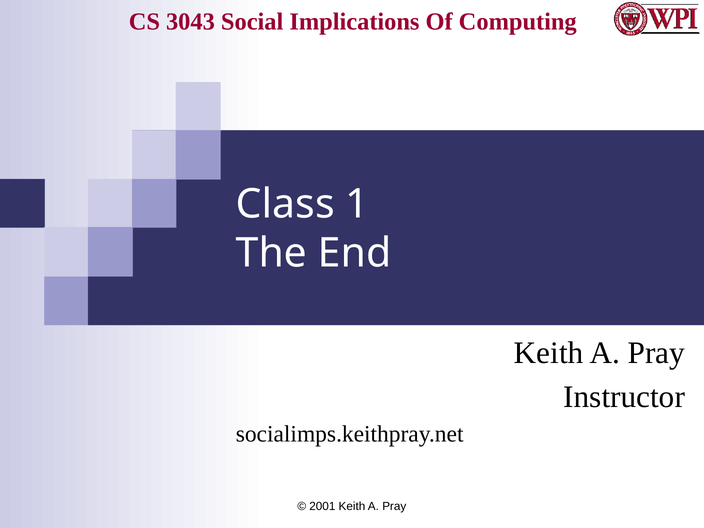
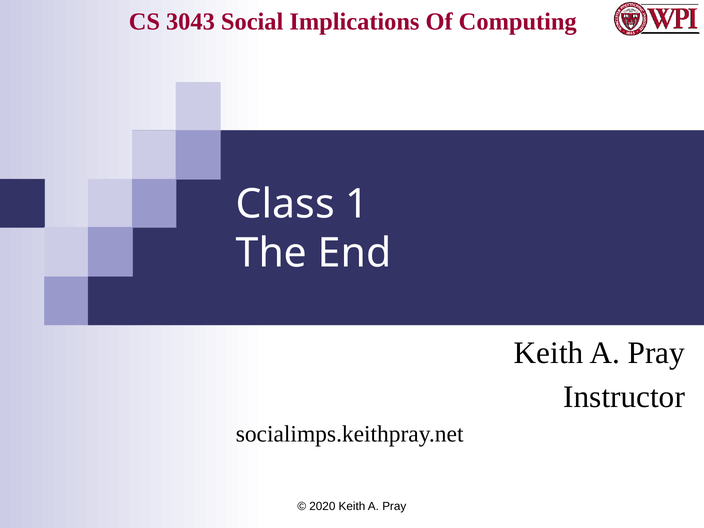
2001: 2001 -> 2020 (322, 507)
